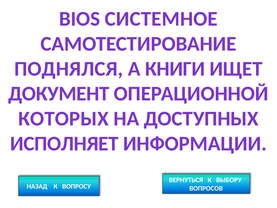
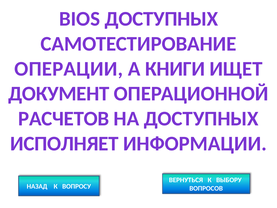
BIOS СИСТЕМНОЕ: СИСТЕМНОЕ -> ДОСТУПНЫХ (161, 19)
ПОДНЯЛСЯ: ПОДНЯЛСЯ -> ОПЕРАЦИИ (69, 69)
КОТОРЫХ: КОТОРЫХ -> РАСЧЕТОВ (64, 119)
